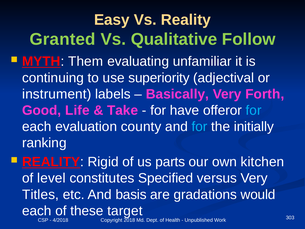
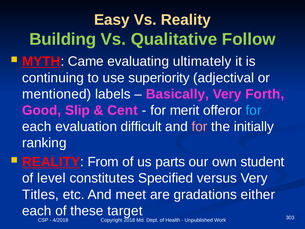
Granted: Granted -> Building (63, 39)
Them: Them -> Came (86, 61)
unfamiliar: unfamiliar -> ultimately (202, 61)
instrument: instrument -> mentioned (57, 94)
Life: Life -> Slip (77, 110)
Take: Take -> Cent (123, 110)
have: have -> merit (185, 110)
county: county -> difficult (141, 127)
for colour: light blue -> pink (200, 127)
Rigid: Rigid -> From (103, 162)
kitchen: kitchen -> student (263, 162)
basis: basis -> meet (131, 194)
would: would -> either (258, 194)
